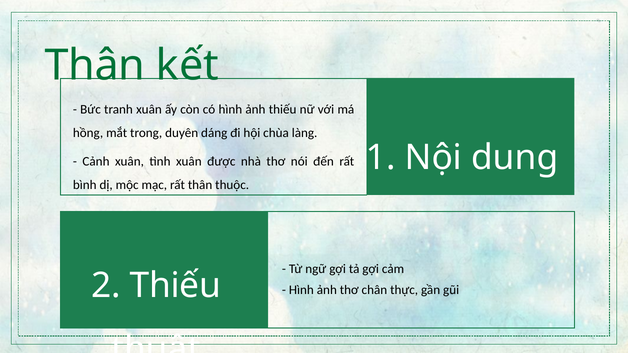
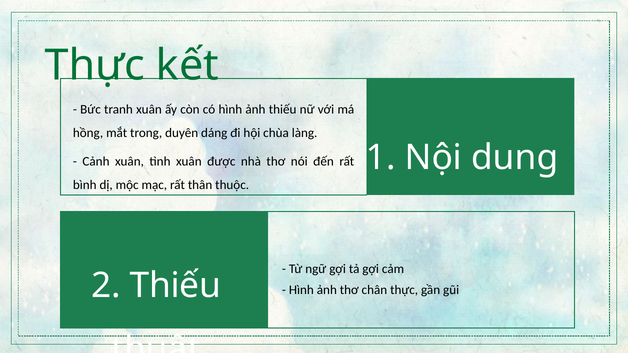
Thân: Thân -> Thực (95, 65)
